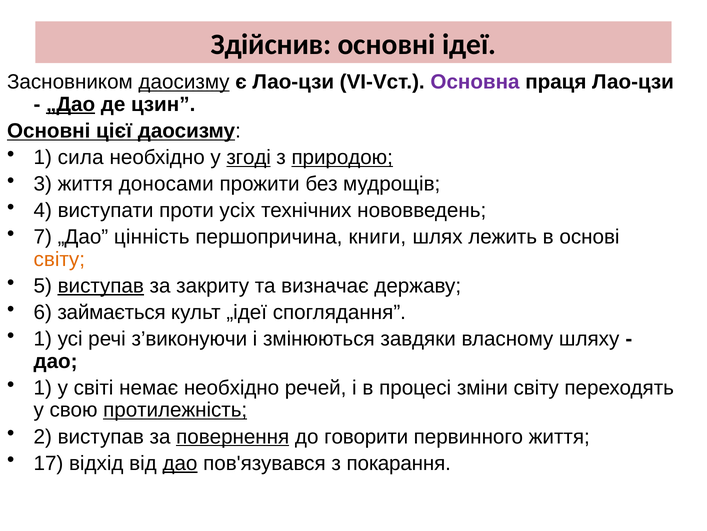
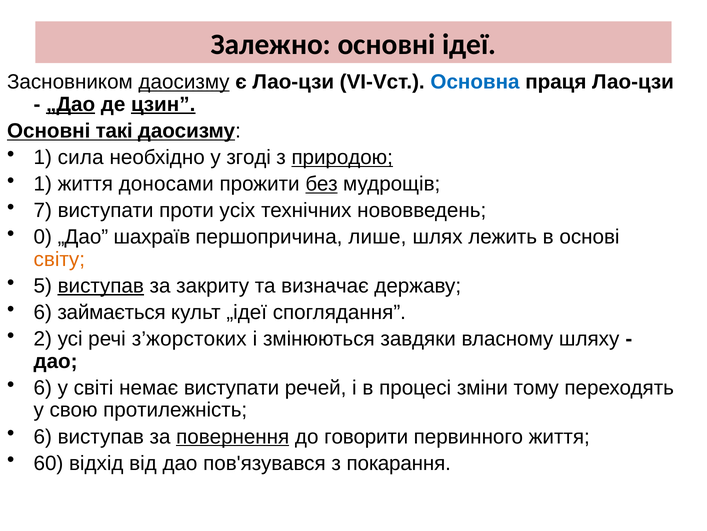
Здійснив: Здійснив -> Залежно (271, 44)
Основна colour: purple -> blue (475, 82)
цзин underline: none -> present (163, 104)
цієї: цієї -> такі (114, 131)
згоді underline: present -> none (249, 157)
3: 3 -> 1 (43, 184)
без underline: none -> present (322, 184)
4: 4 -> 7 (43, 210)
7: 7 -> 0 (43, 237)
цінність: цінність -> шахраїв (152, 237)
книги: книги -> лише (377, 237)
1: 1 -> 2 (43, 339)
з’виконуючи: з’виконуючи -> з’жорстоких (189, 339)
1: 1 -> 6 (43, 387)
немає необхідно: необхідно -> виступати (232, 387)
зміни світу: світу -> тому (536, 387)
протилежність underline: present -> none (175, 410)
2: 2 -> 6 (43, 436)
17: 17 -> 60 (48, 463)
дао underline: present -> none (180, 463)
